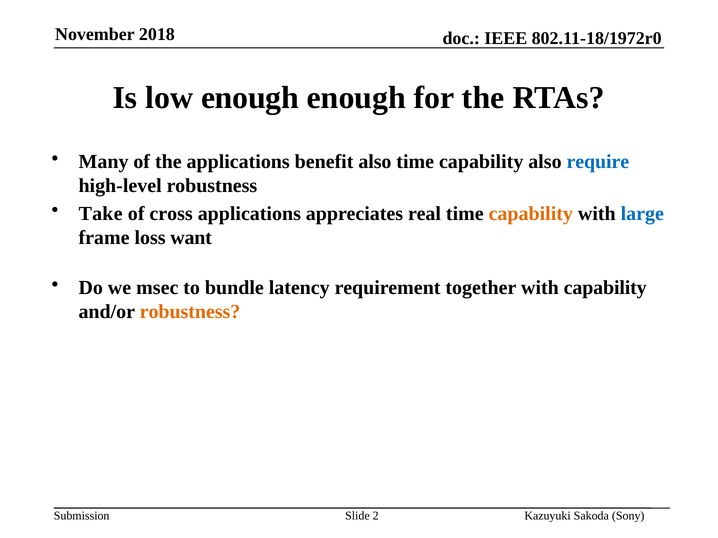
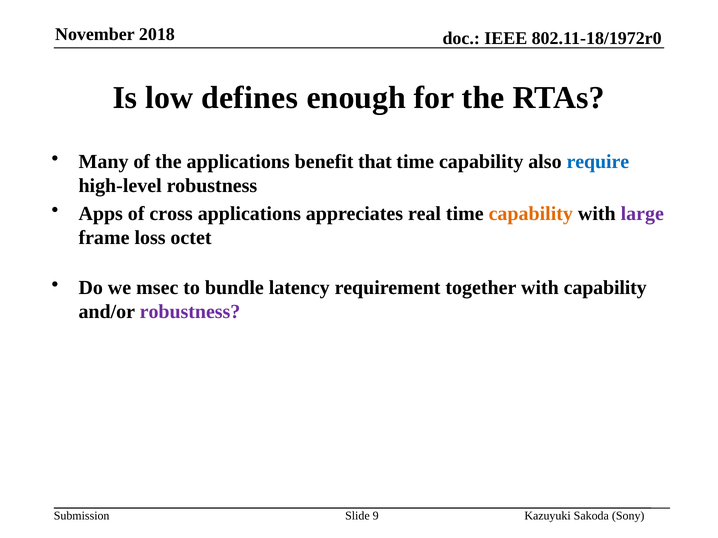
low enough: enough -> defines (250, 98)
benefit also: also -> that (375, 162)
Take: Take -> Apps (101, 214)
large colour: blue -> purple (642, 214)
want: want -> octet (191, 238)
robustness colour: orange -> purple (190, 312)
2: 2 -> 9 (376, 516)
